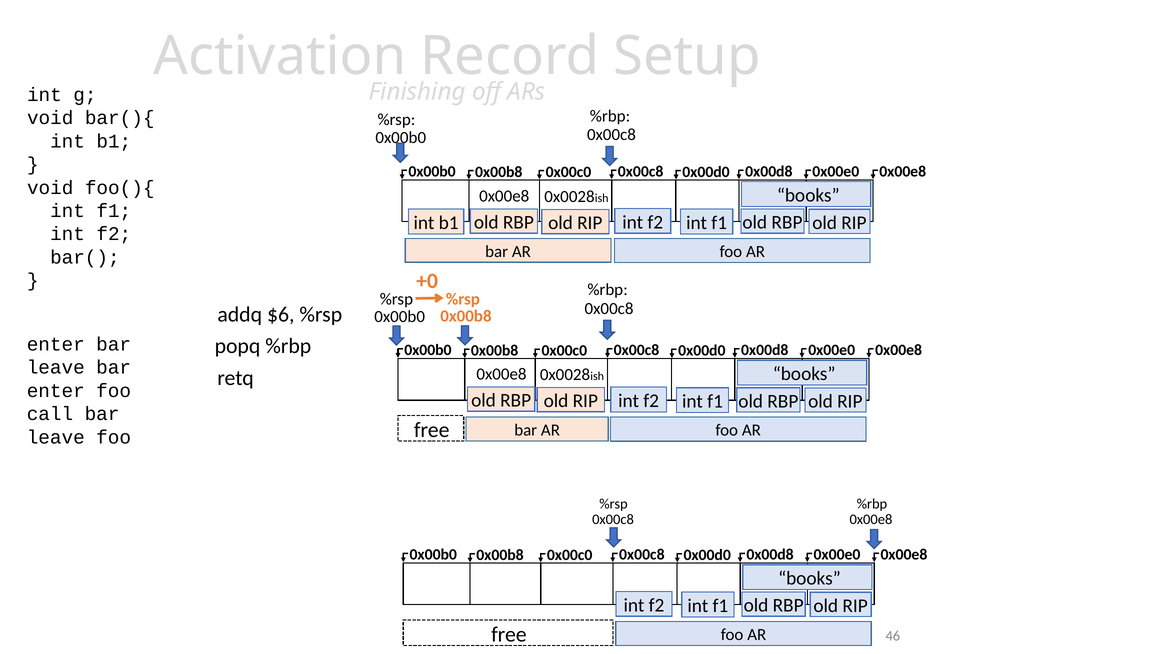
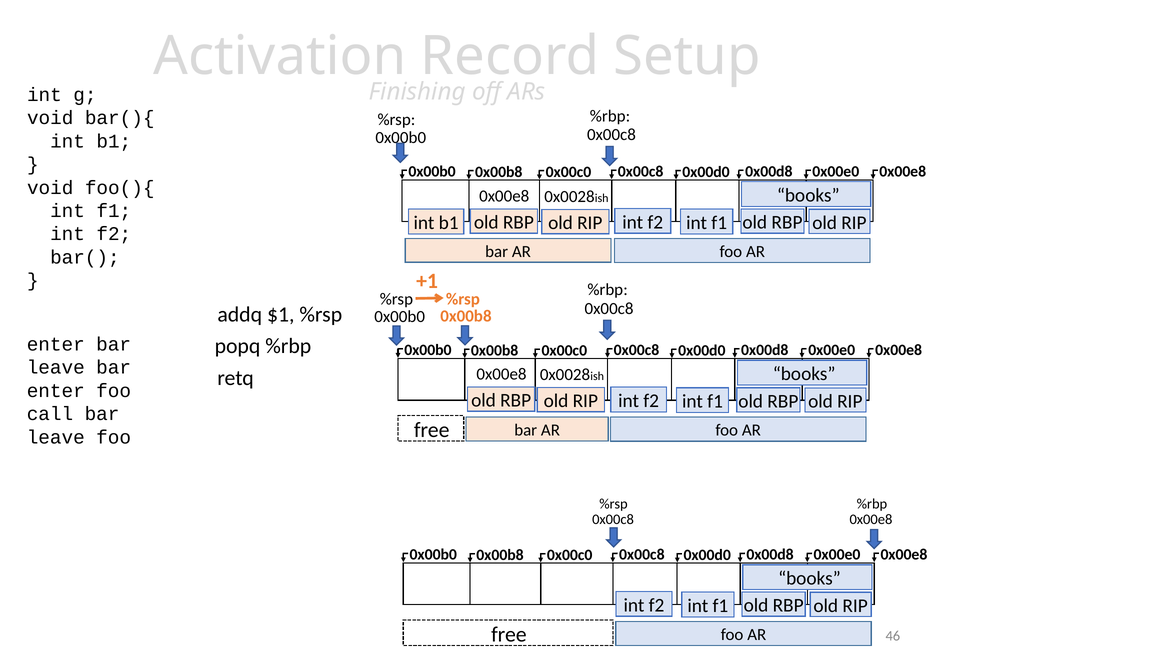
+0: +0 -> +1 (427, 281)
$6: $6 -> $1 (281, 314)
